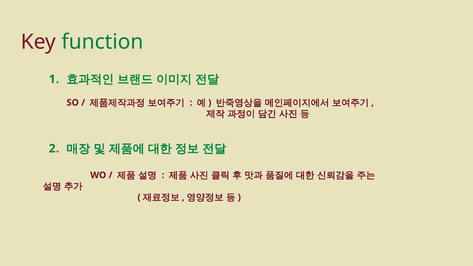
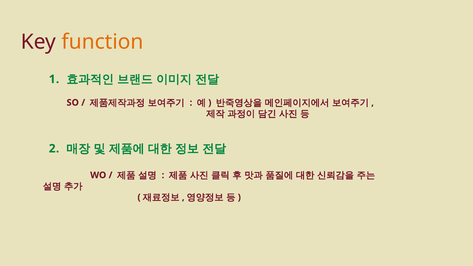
function colour: green -> orange (103, 42)
